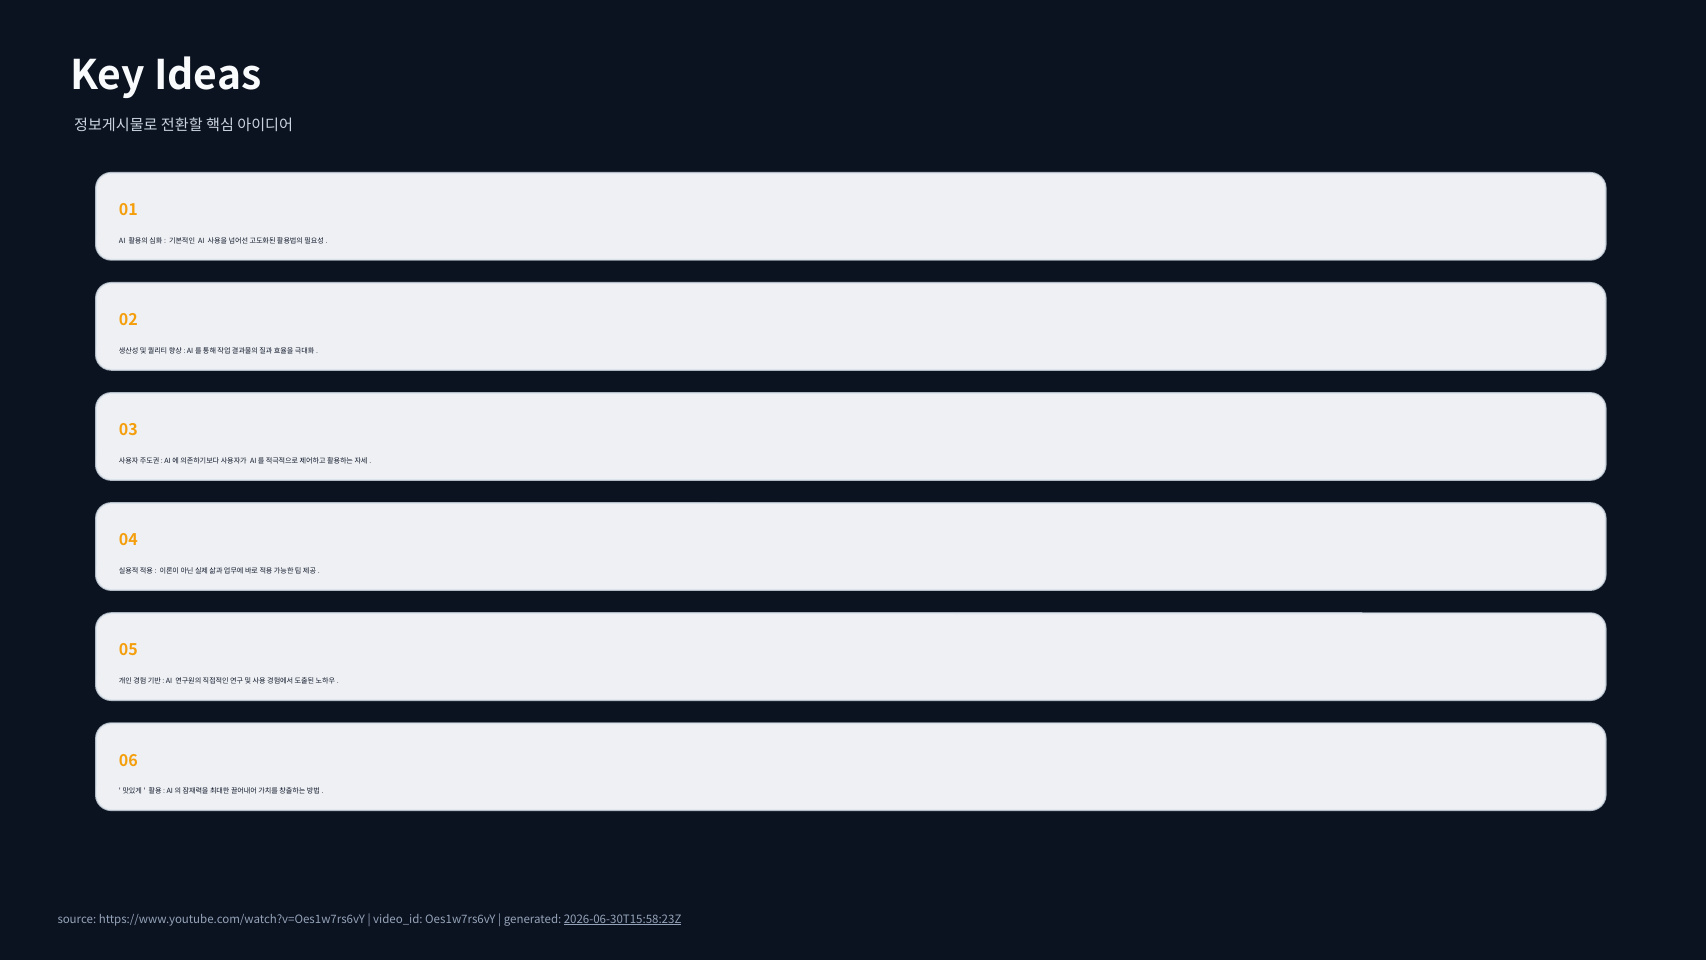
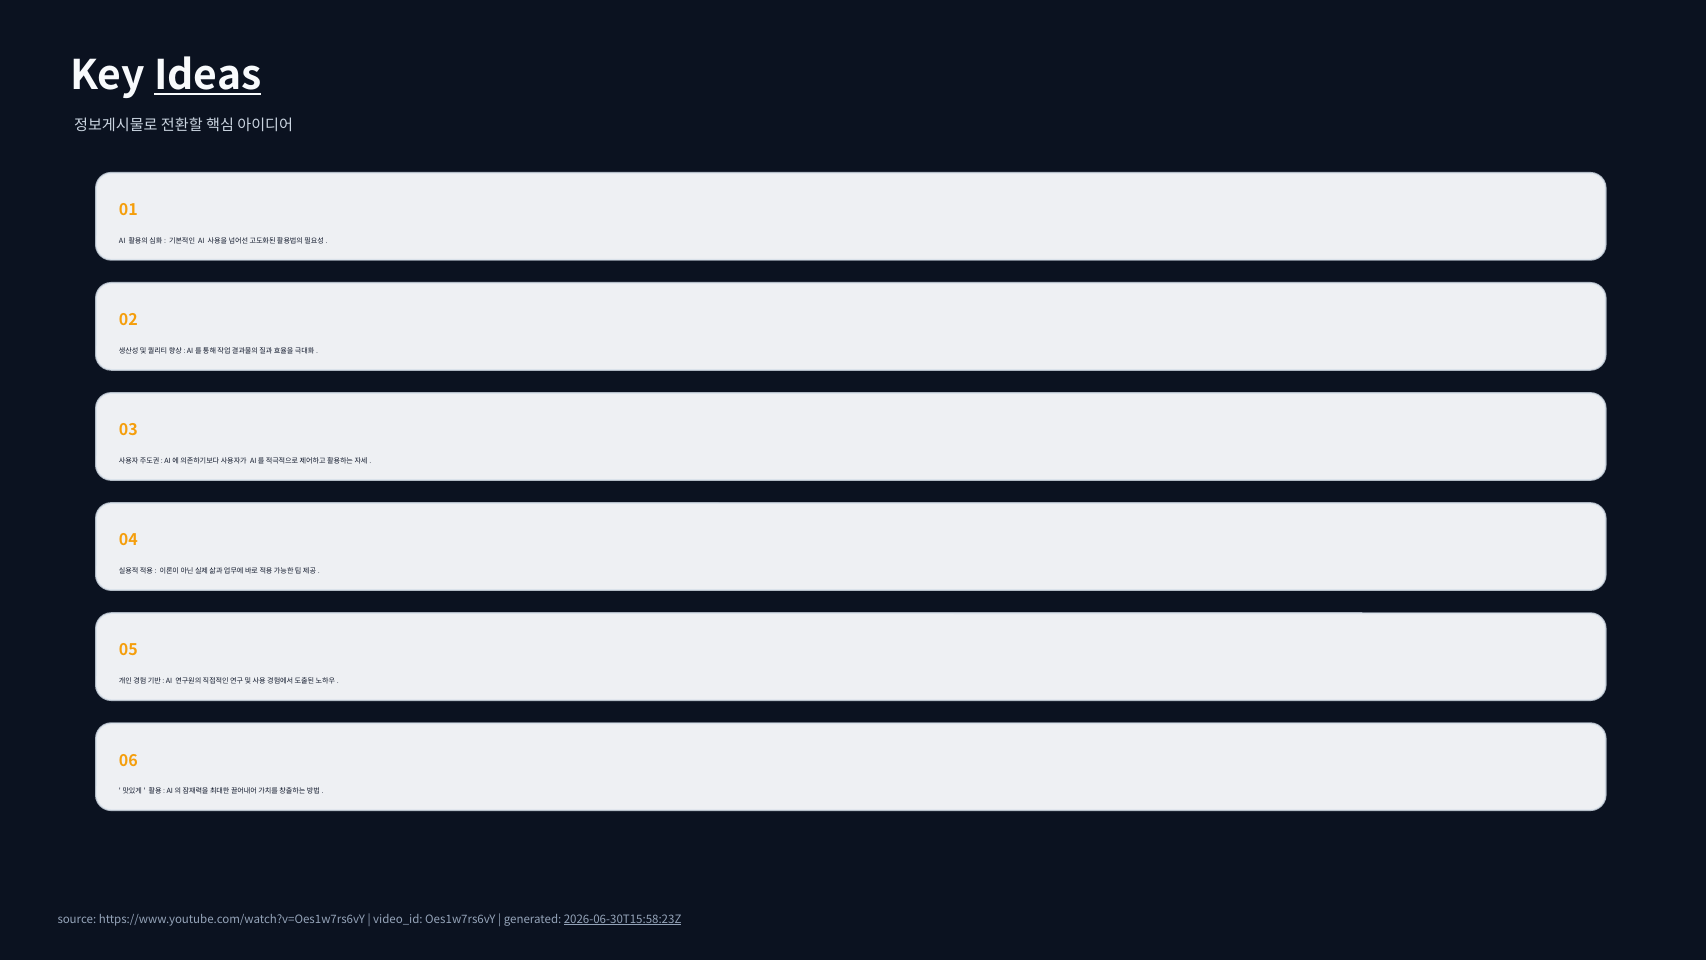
Ideas underline: none -> present (208, 76)
